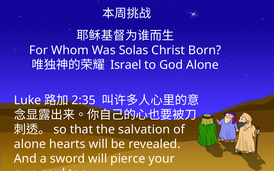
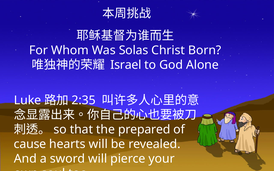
salvation: salvation -> prepared (144, 130)
alone: alone -> cause (30, 144)
